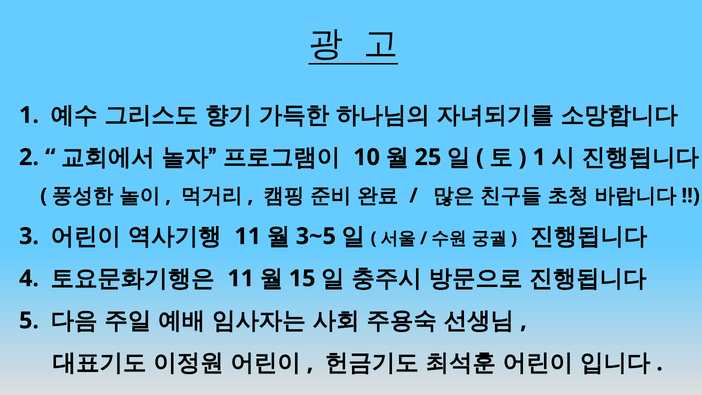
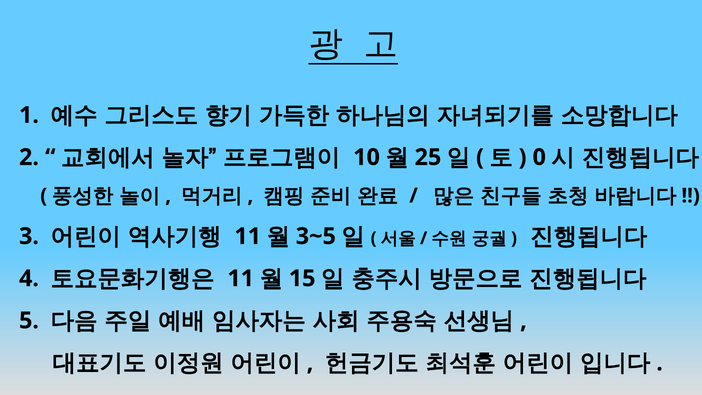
1: 1 -> 0 (539, 157)
